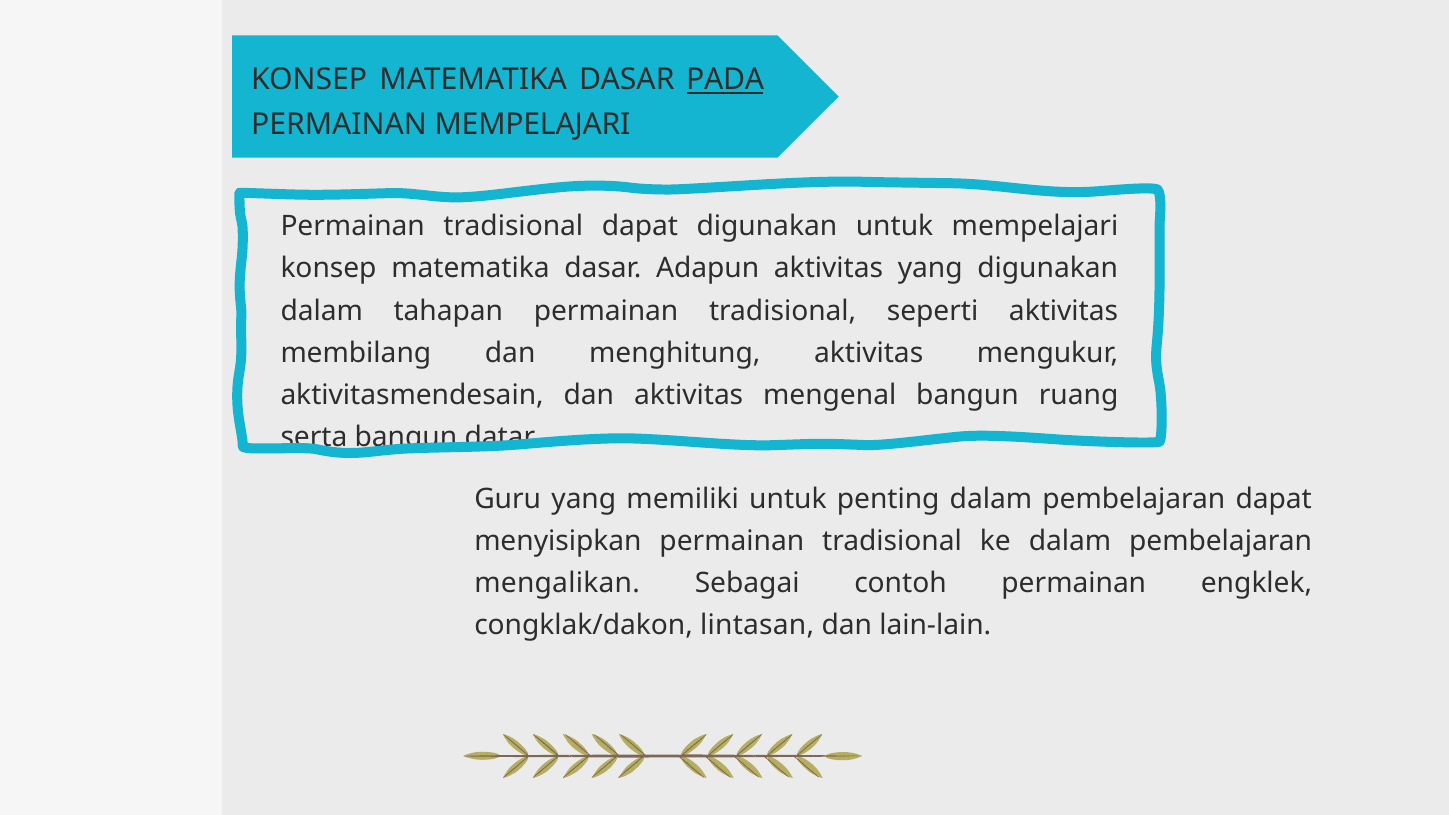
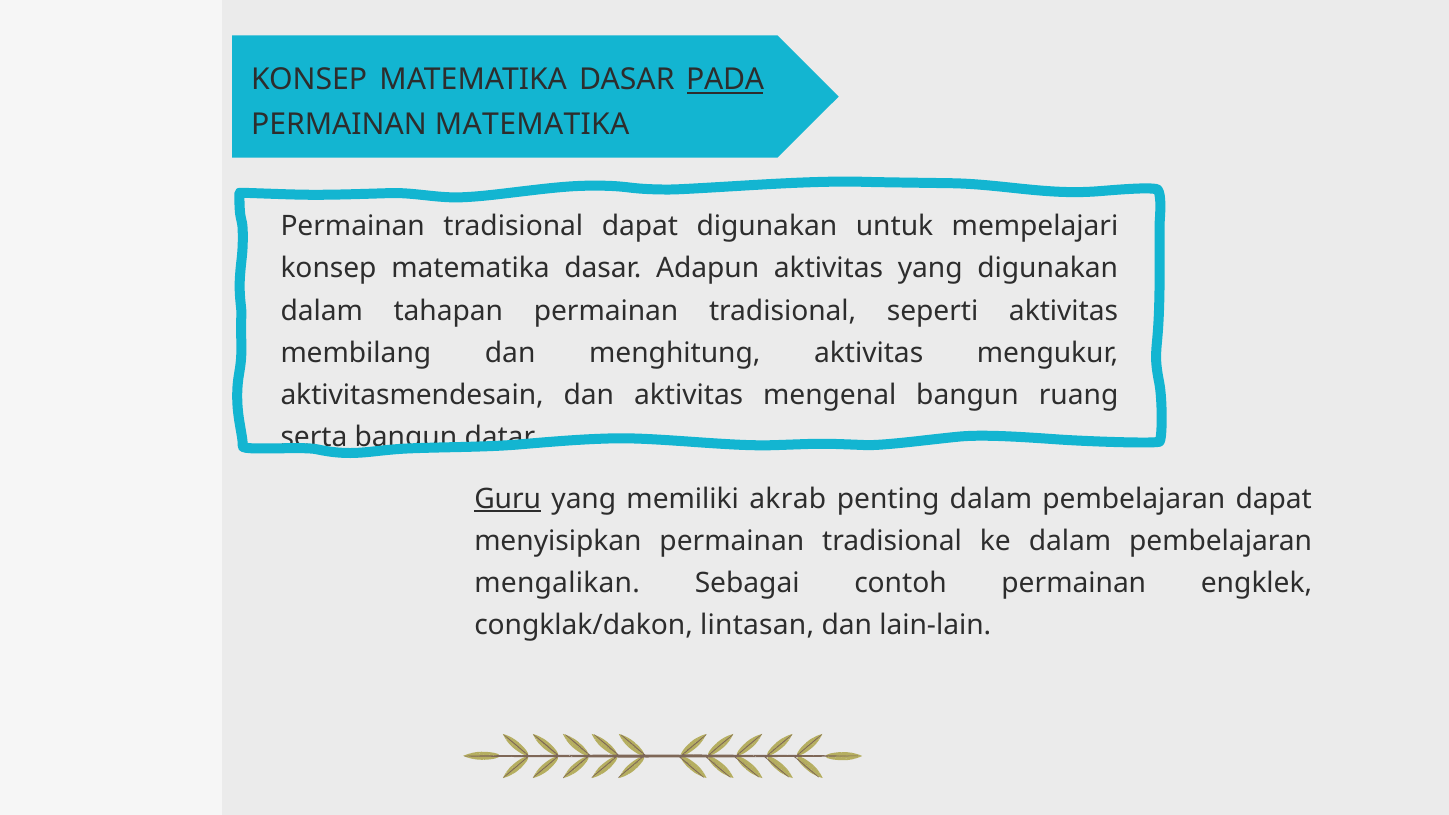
PERMAINAN MEMPELAJARI: MEMPELAJARI -> MATEMATIKA (532, 125)
Guru underline: none -> present (508, 499)
memiliki untuk: untuk -> akrab (788, 499)
